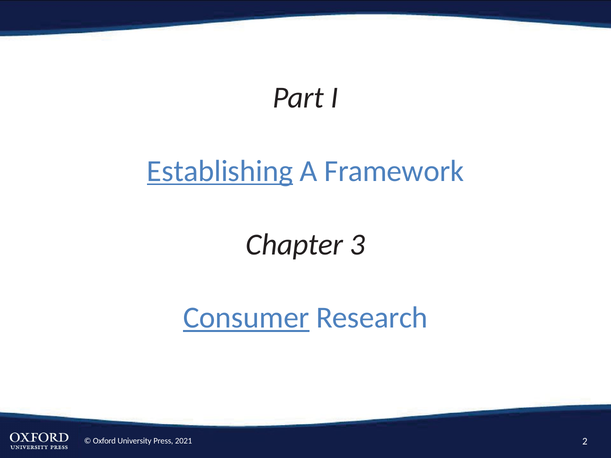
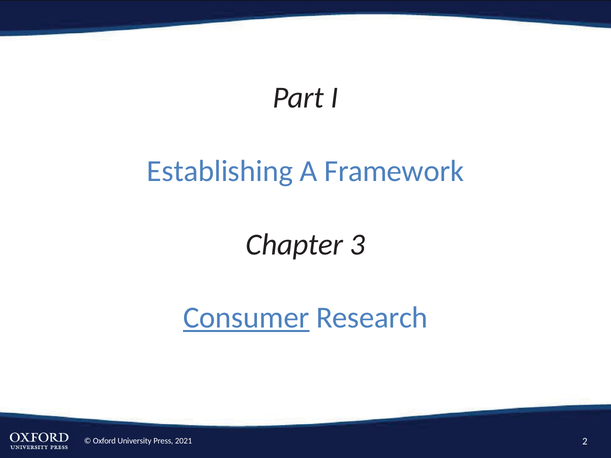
Establishing underline: present -> none (220, 171)
